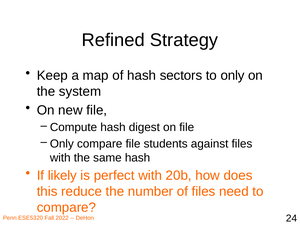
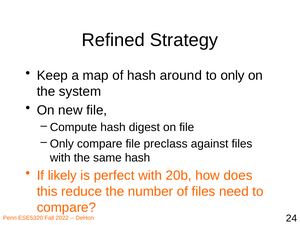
sectors: sectors -> around (181, 75)
students: students -> preclass (166, 144)
